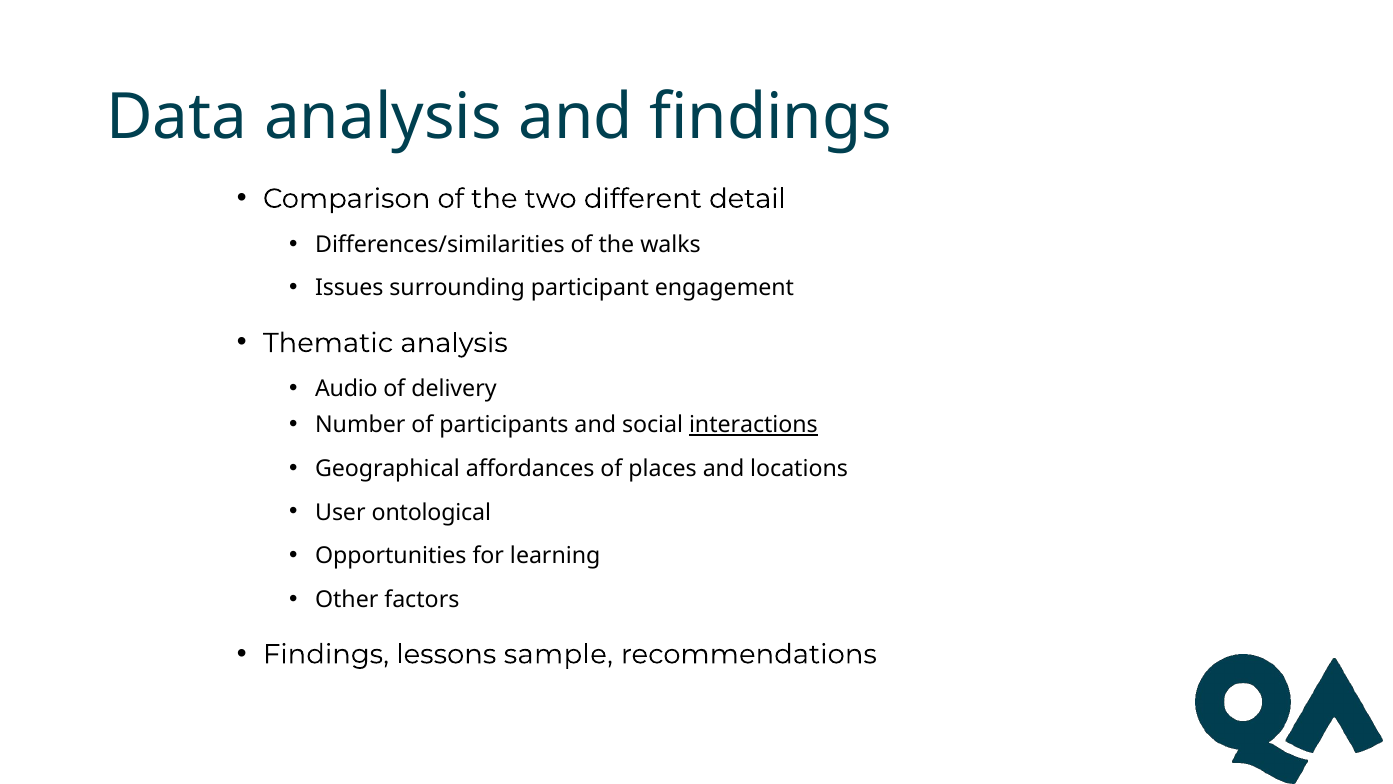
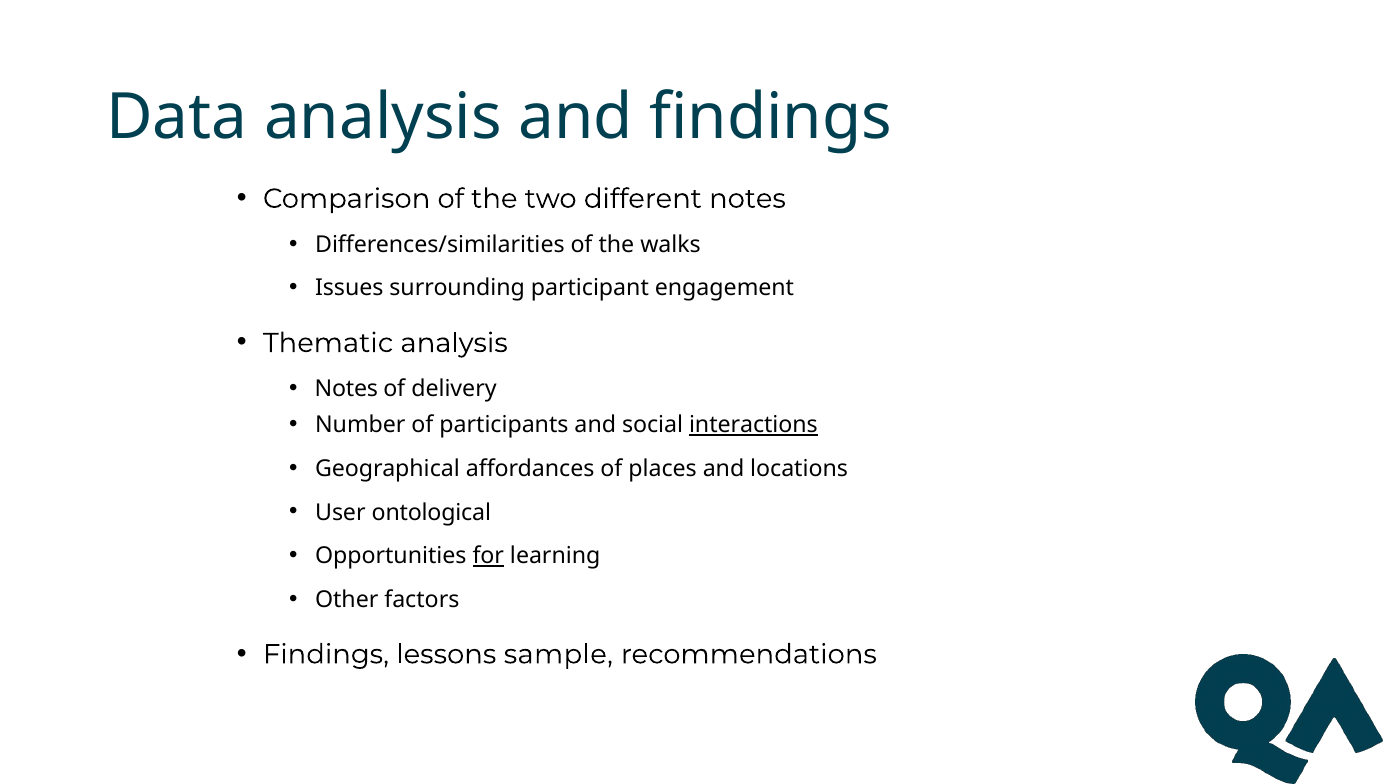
different detail: detail -> notes (747, 199)
Audio: Audio -> Notes (346, 389)
for underline: none -> present (488, 556)
